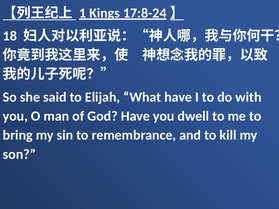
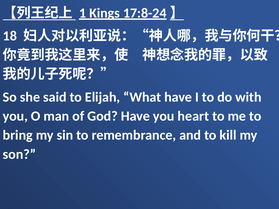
dwell: dwell -> heart (193, 116)
